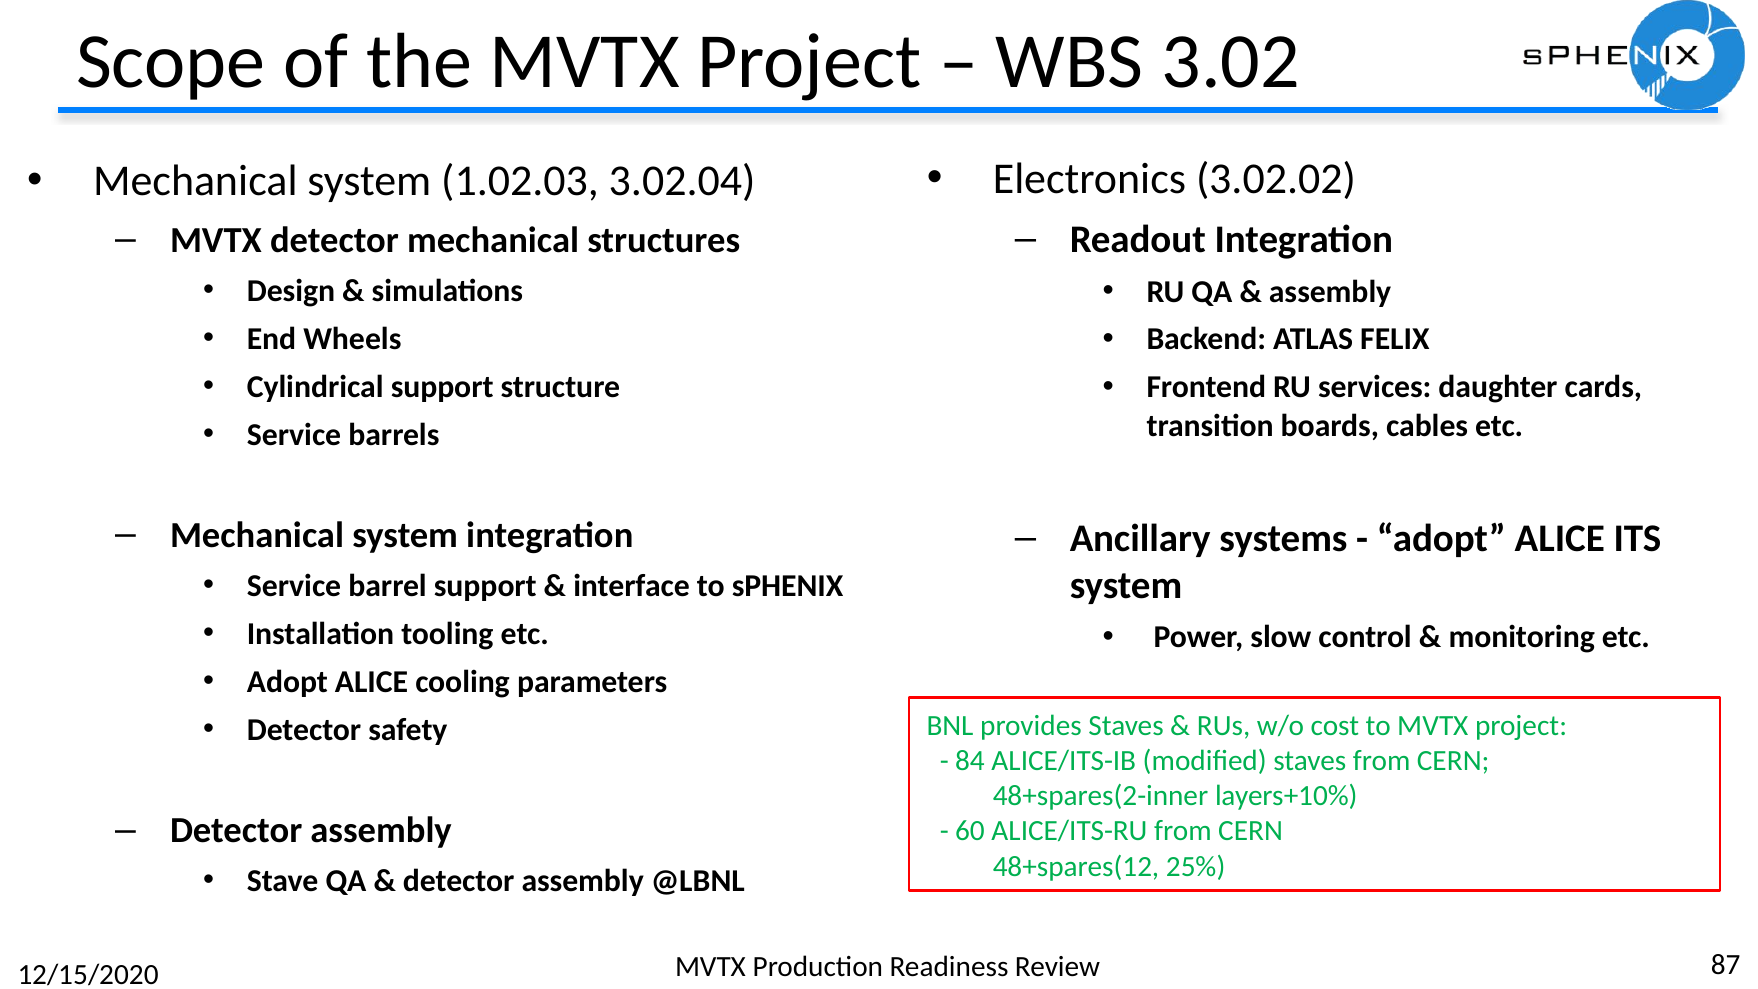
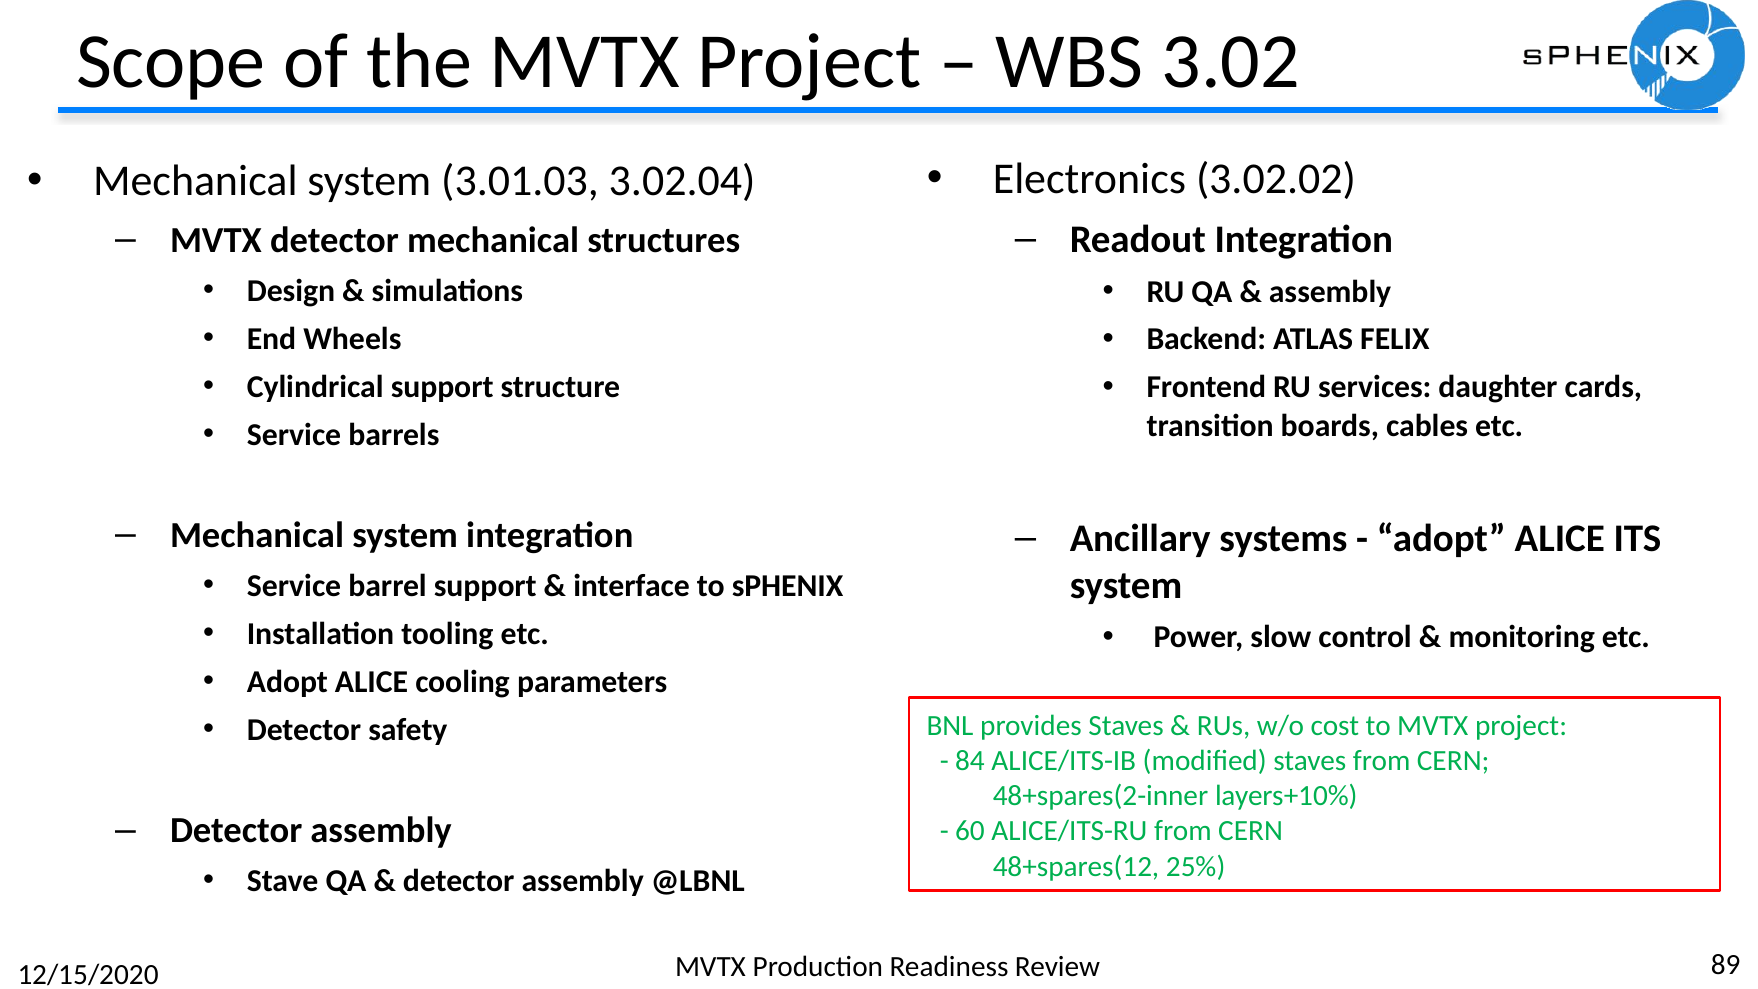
1.02.03: 1.02.03 -> 3.01.03 (520, 181)
87: 87 -> 89 (1726, 964)
